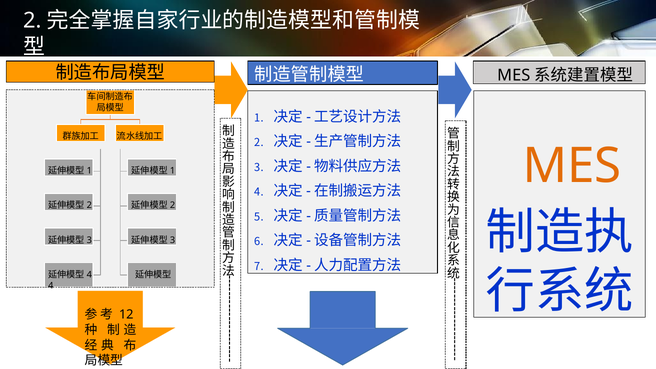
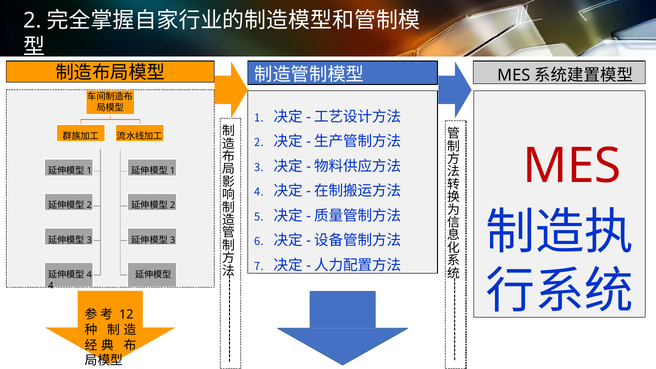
MES colour: orange -> red (572, 166)
